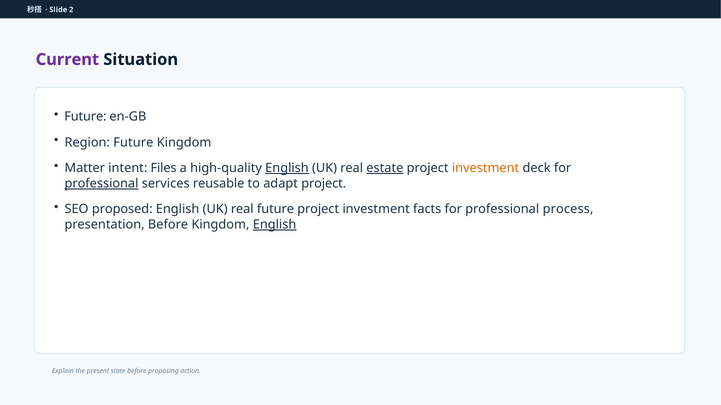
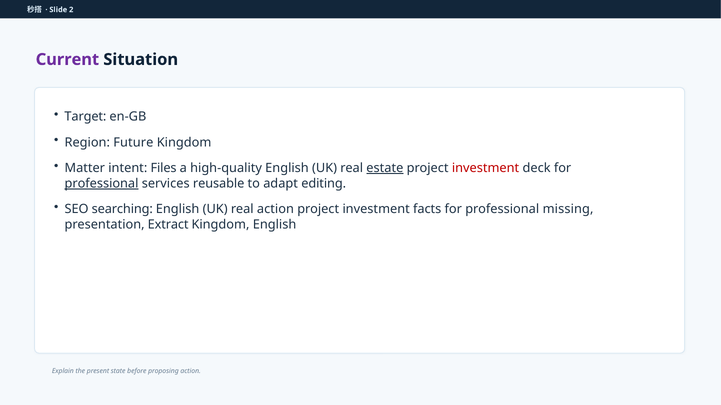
Future: Future -> Target (85, 117)
English underline: present -> none (287, 168)
investment colour: orange -> red (486, 168)
adapt project: project -> editing (324, 184)
proposed: proposed -> searching (122, 210)
real future: future -> action (275, 210)
process: process -> missing (568, 210)
presentation Before: Before -> Extract (168, 225)
English underline: present -> none (275, 225)
